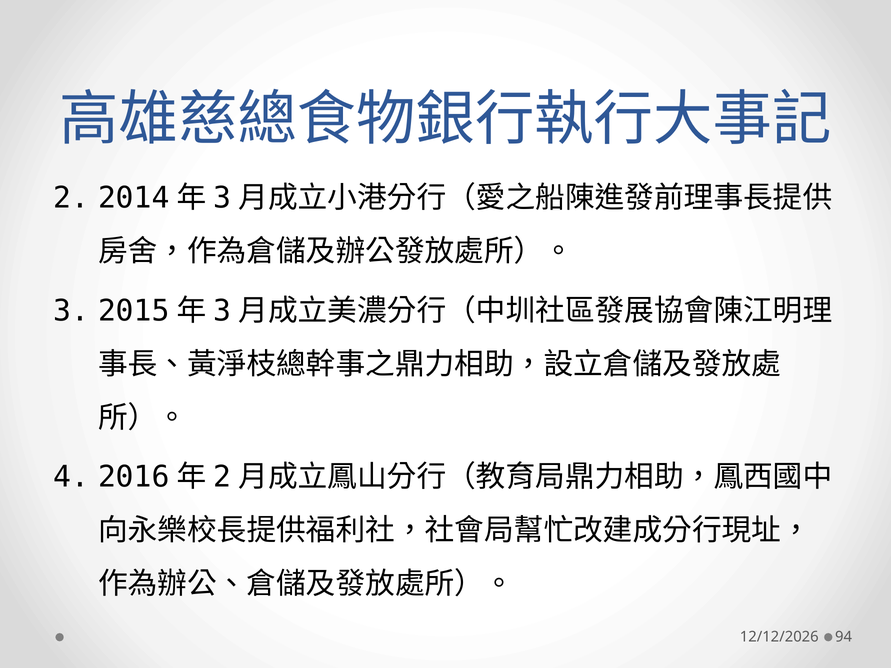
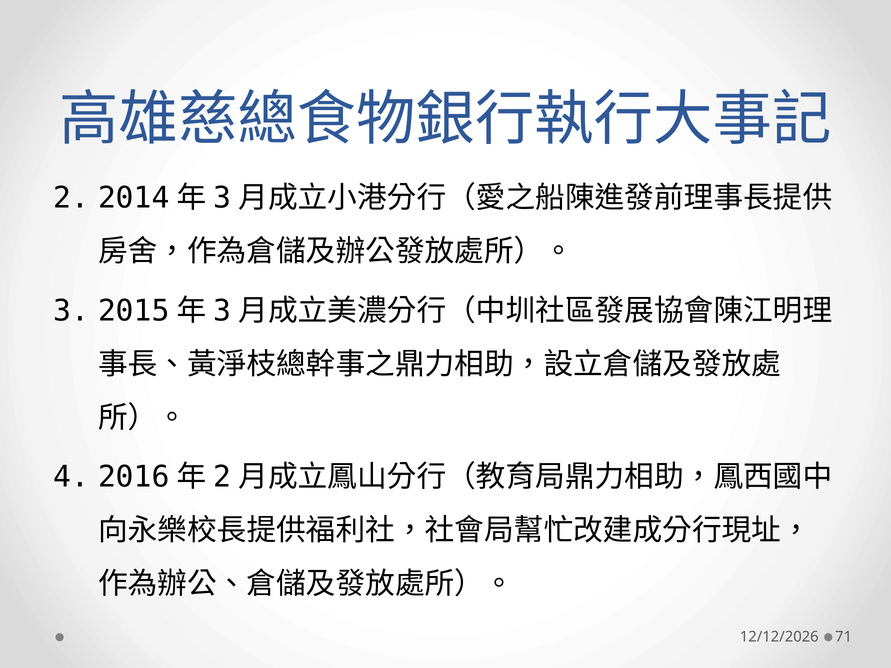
94: 94 -> 71 (844, 637)
